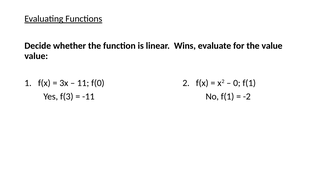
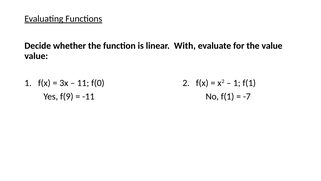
Wins: Wins -> With (185, 46)
0: 0 -> 1 (237, 83)
f(3: f(3 -> f(9 (67, 96)
-2: -2 -> -7 (247, 96)
